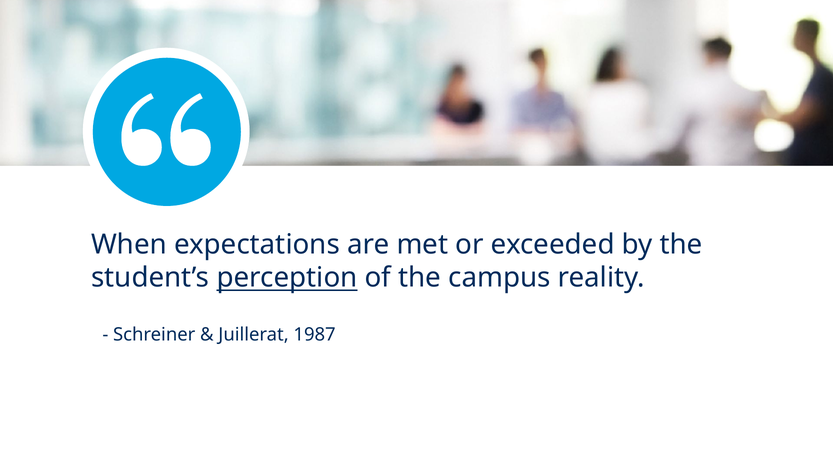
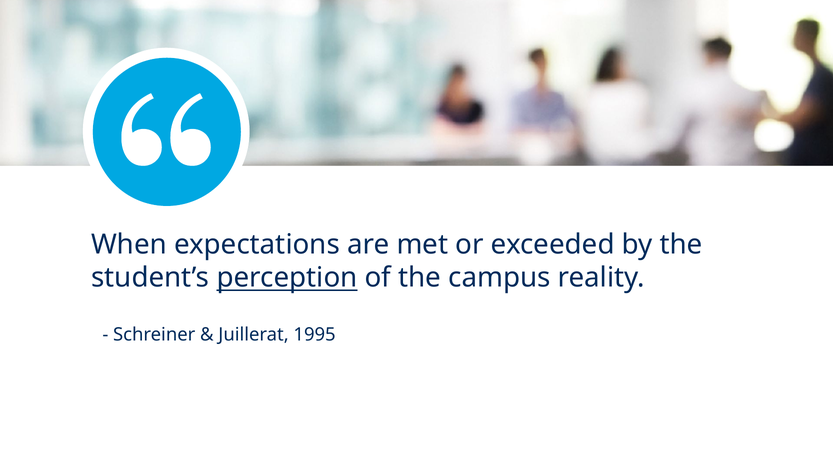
1987: 1987 -> 1995 (315, 335)
